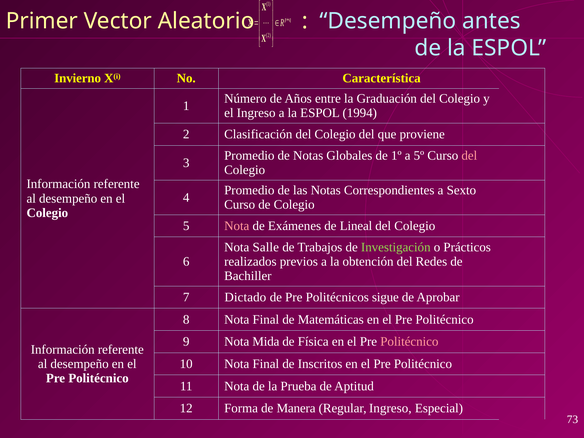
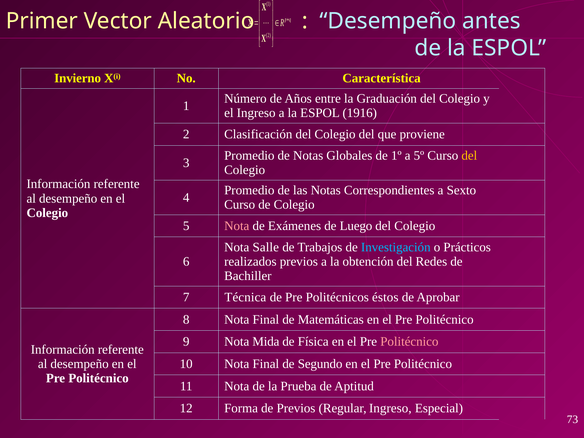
1994: 1994 -> 1916 (360, 113)
del colour: pink -> yellow (469, 156)
Lineal: Lineal -> Luego (356, 226)
Investigación colour: light green -> light blue (396, 247)
Dictado: Dictado -> Técnica (245, 297)
sigue: sigue -> éstos (385, 297)
Inscritos: Inscritos -> Segundo (320, 364)
de Manera: Manera -> Previos (296, 408)
